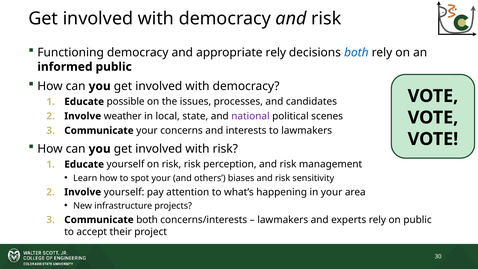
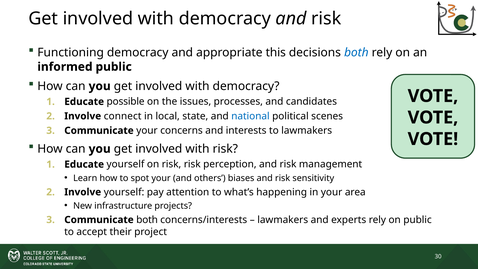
appropriate rely: rely -> this (276, 52)
weather: weather -> connect (123, 116)
national colour: purple -> blue (250, 116)
